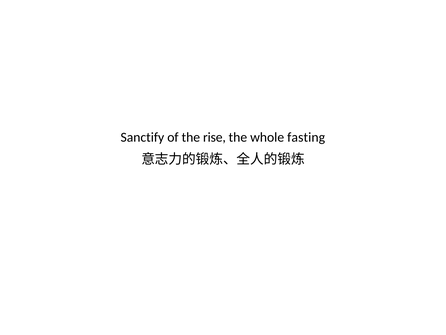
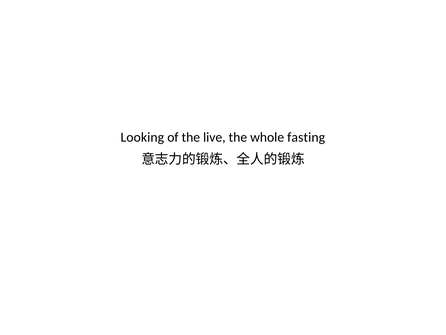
Sanctify: Sanctify -> Looking (142, 137)
rise: rise -> live (214, 137)
